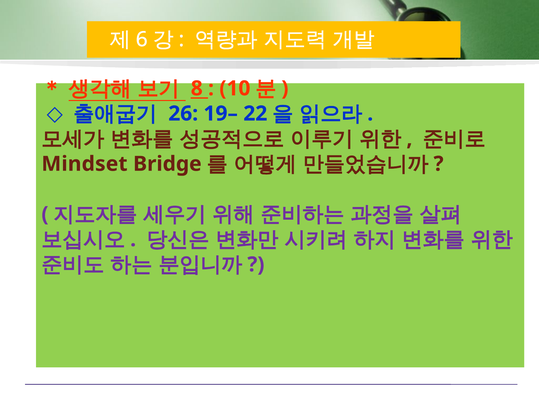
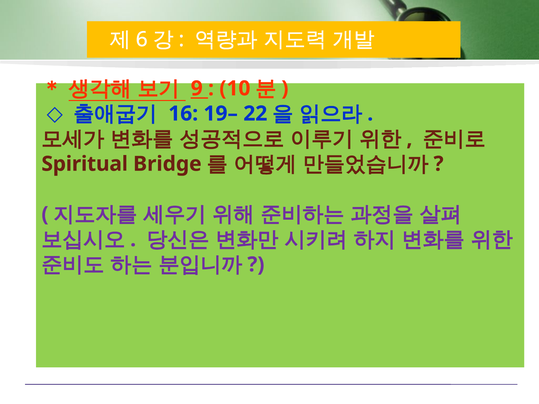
8: 8 -> 9 (197, 88)
26: 26 -> 16 (183, 114)
Mindset: Mindset -> Spiritual (85, 164)
